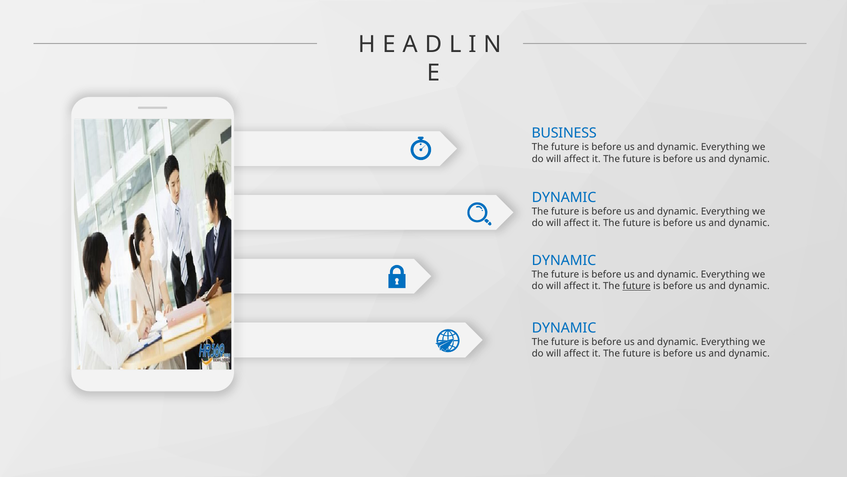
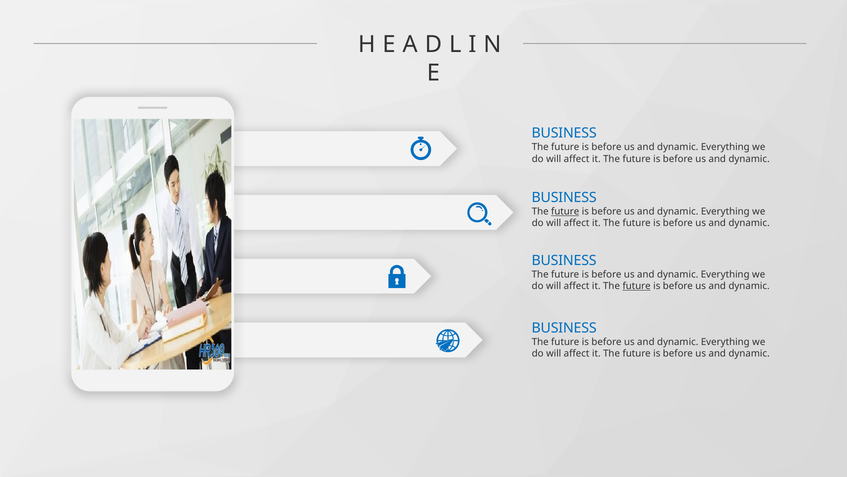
DYNAMIC: DYNAMIC -> BUSINESS (564, 197)
future underline: none -> present (565, 211)
DYNAMIC: DYNAMIC -> BUSINESS (564, 260)
DYNAMIC: DYNAMIC -> BUSINESS (564, 328)
